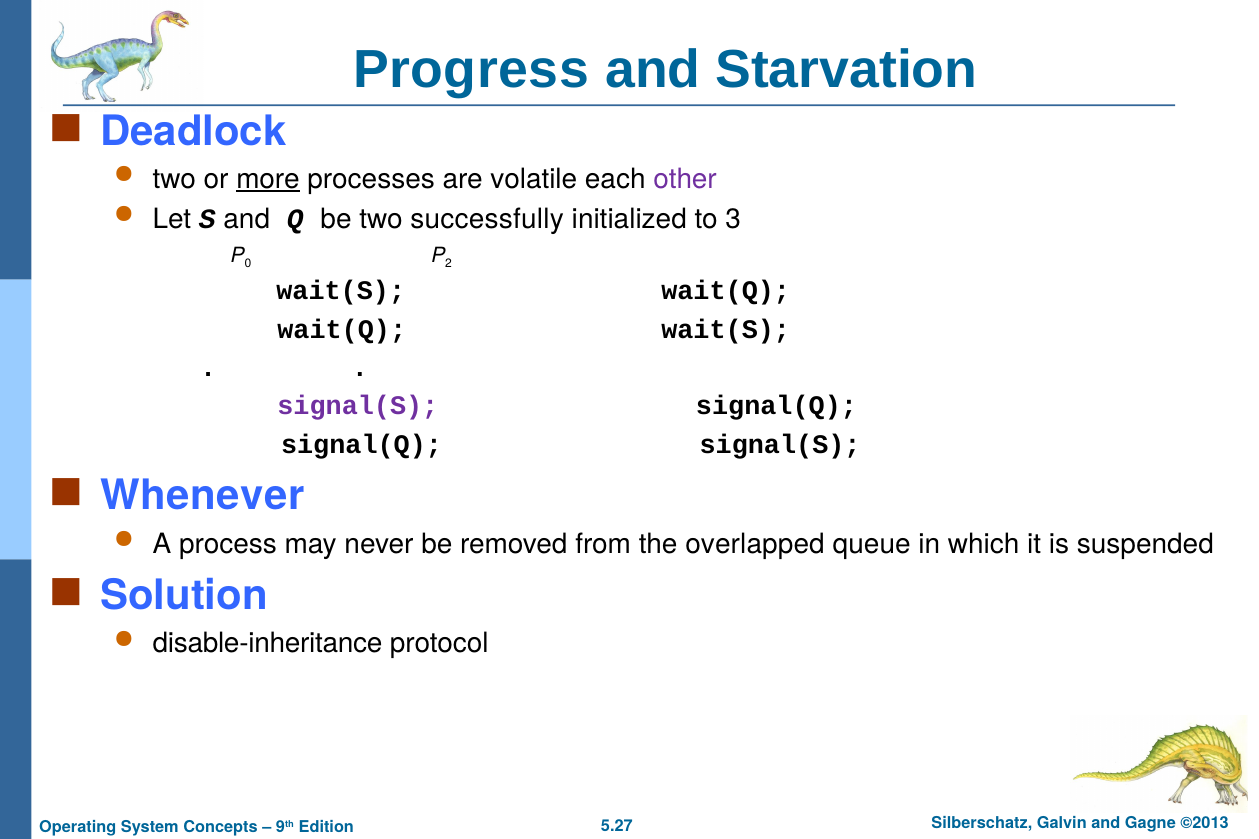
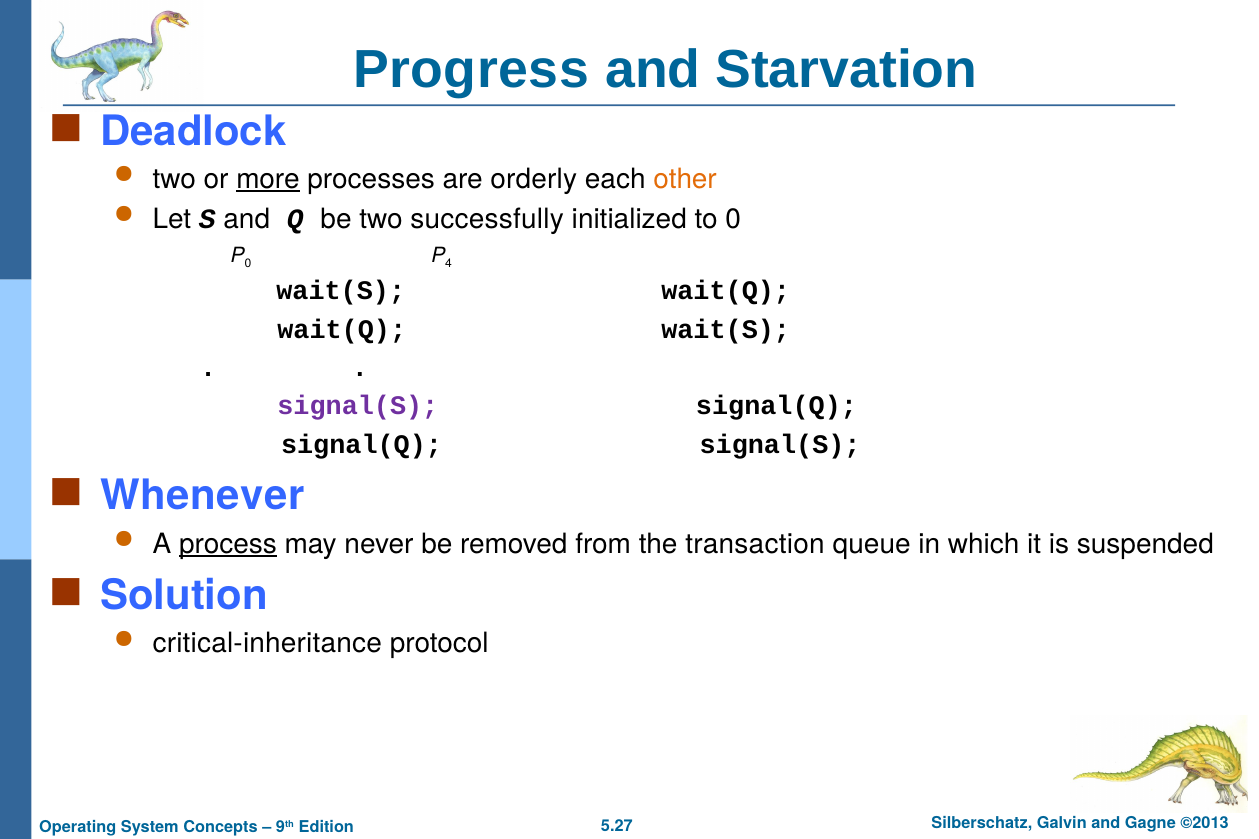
volatile: volatile -> orderly (534, 179)
other colour: purple -> orange (685, 179)
to 3: 3 -> 0 (733, 219)
2: 2 -> 4 (449, 264)
process underline: none -> present (228, 544)
overlapped: overlapped -> transaction (755, 544)
disable-inheritance: disable-inheritance -> critical-inheritance (267, 644)
